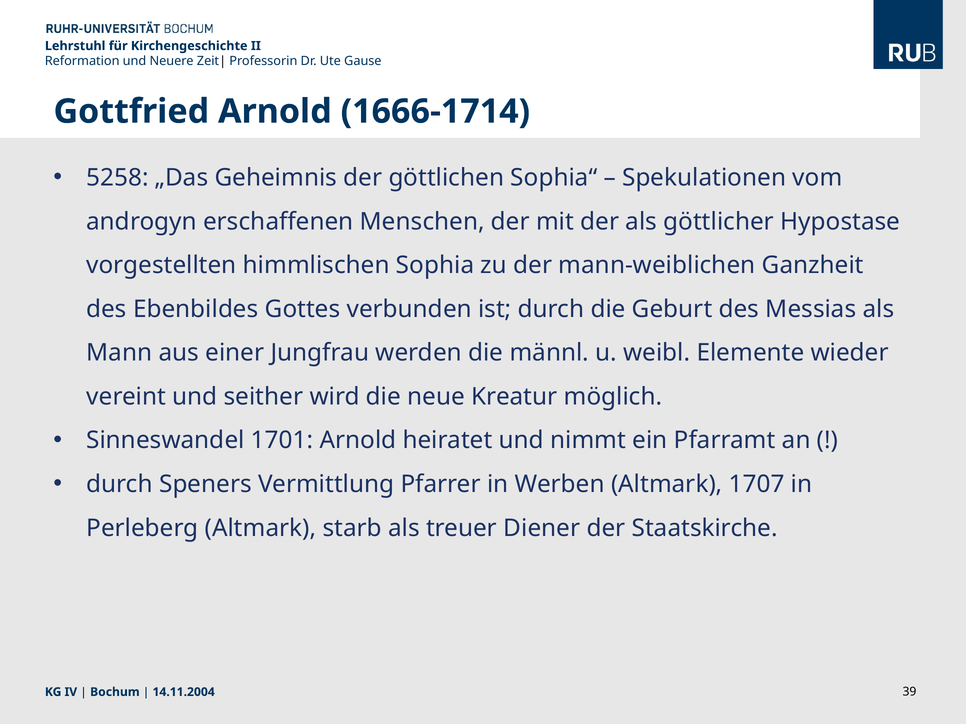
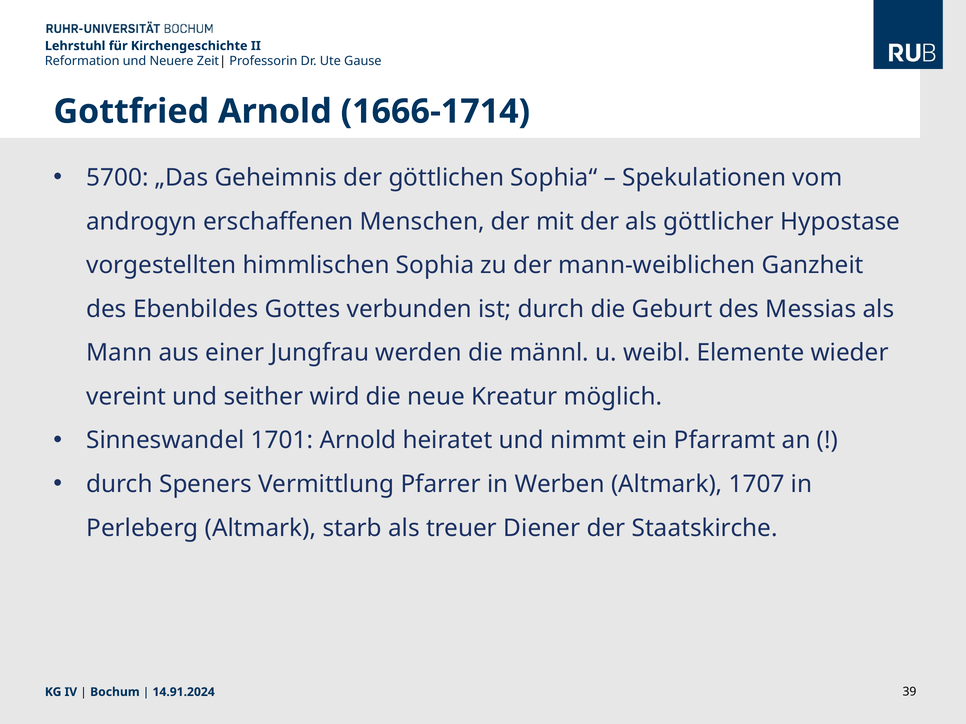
5258: 5258 -> 5700 (117, 178)
14.11.2004: 14.11.2004 -> 14.91.2024 (184, 693)
